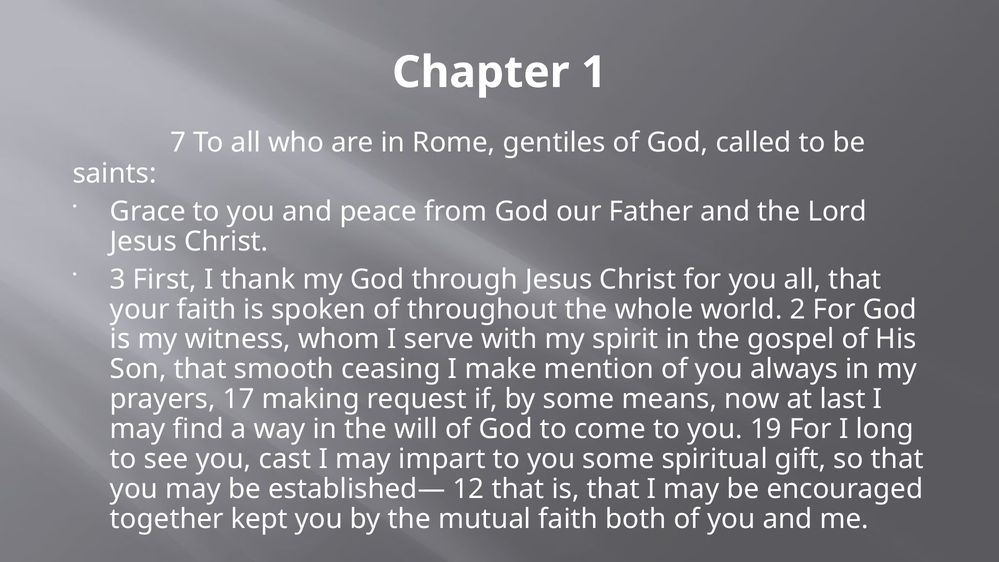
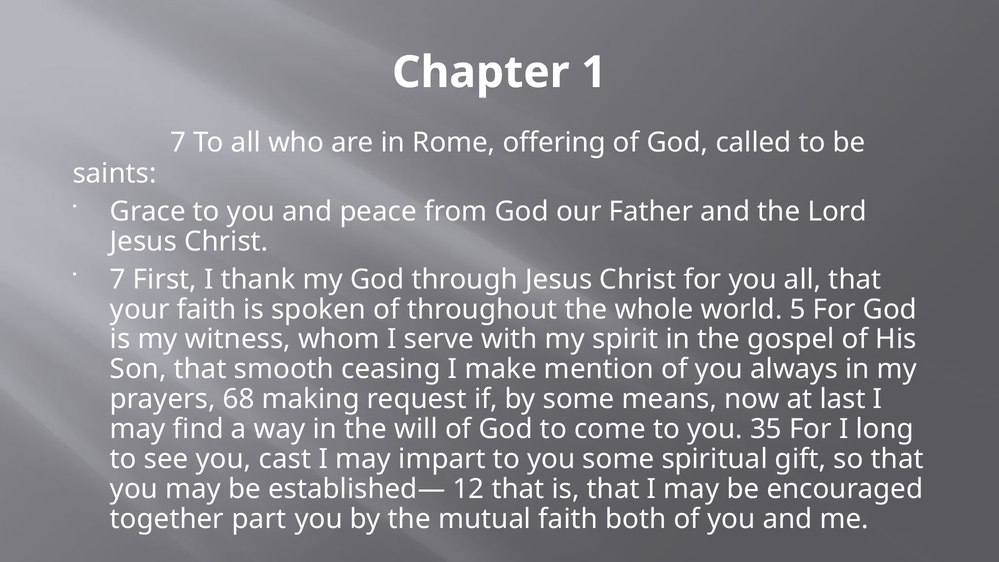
gentiles: gentiles -> offering (554, 143)
3: 3 -> 7 (118, 279)
2: 2 -> 5 (798, 309)
17: 17 -> 68 (239, 399)
19: 19 -> 35 (766, 429)
kept: kept -> part (259, 519)
